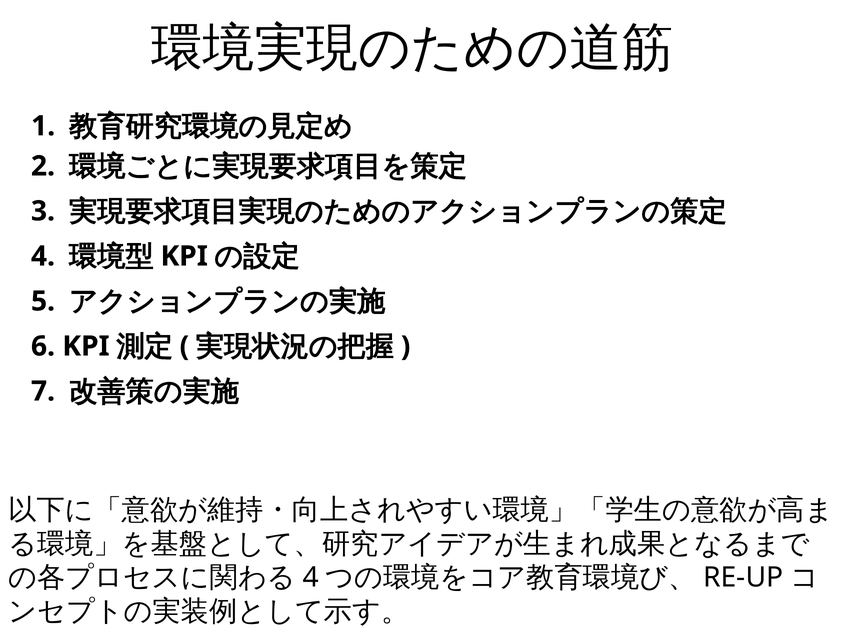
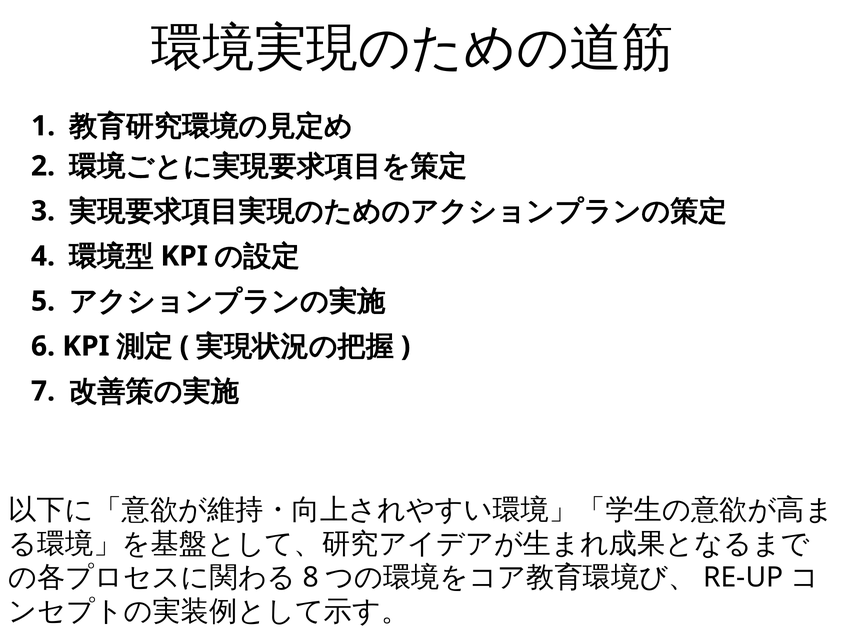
4: 4 -> 8 (311, 578)
